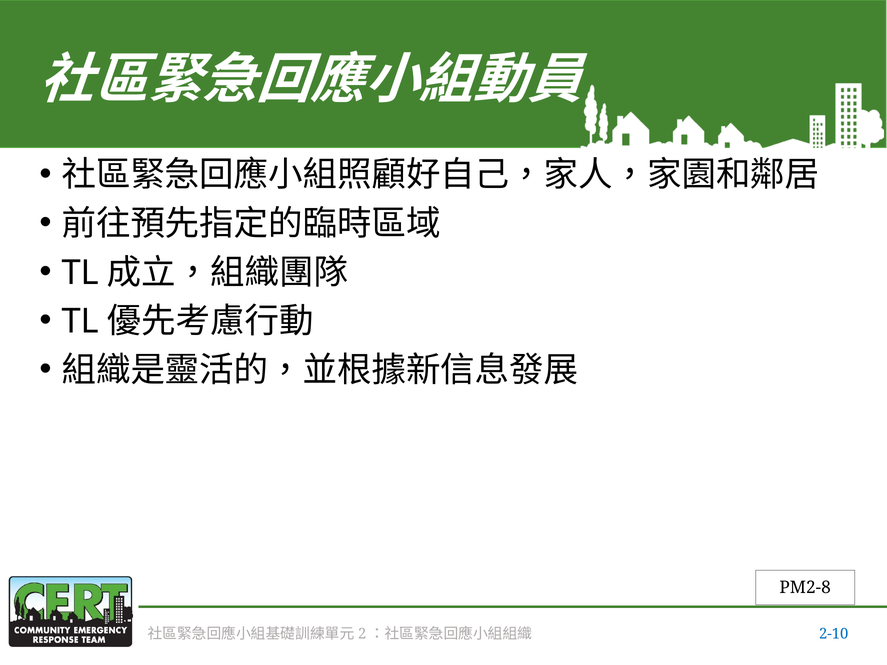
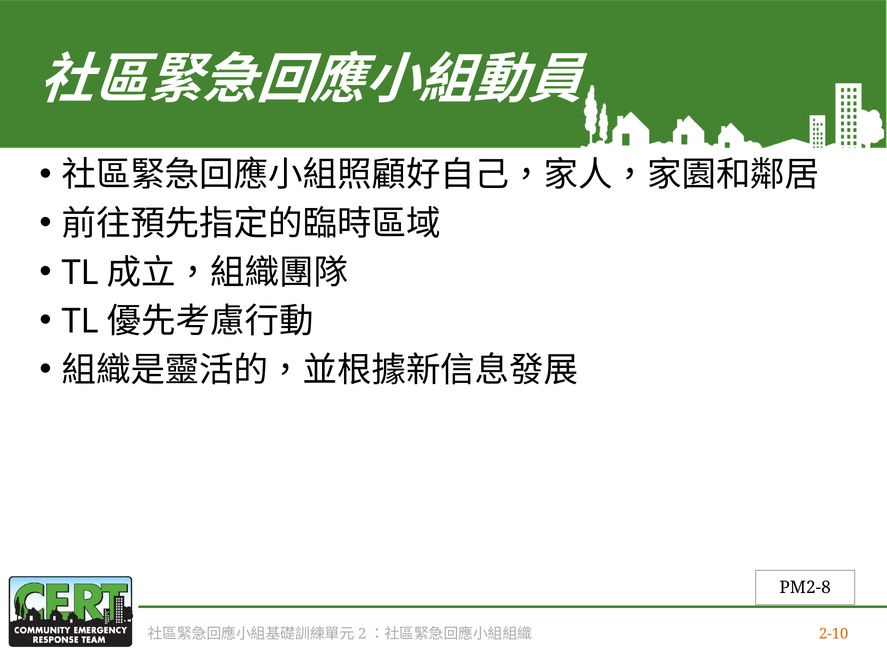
2-10 colour: blue -> orange (834, 634)
